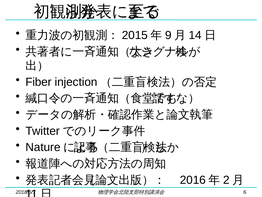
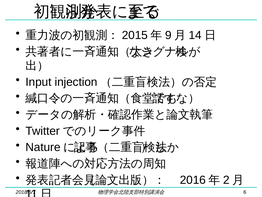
Fiber: Fiber -> Input (38, 82)
